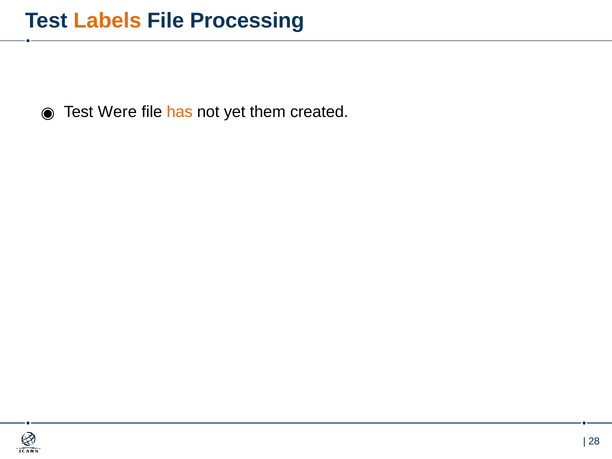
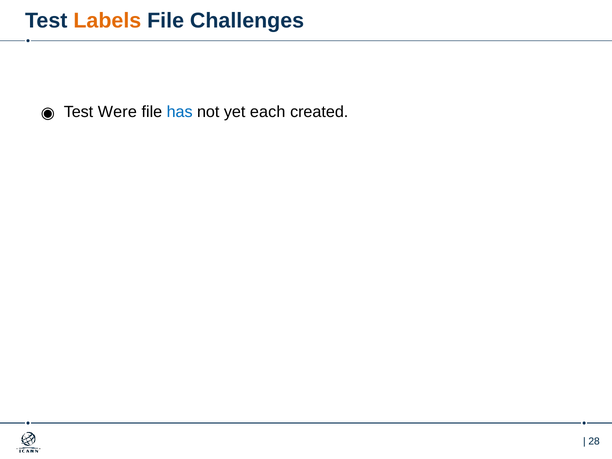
Processing: Processing -> Challenges (247, 20)
has colour: orange -> blue (180, 112)
them: them -> each (268, 112)
